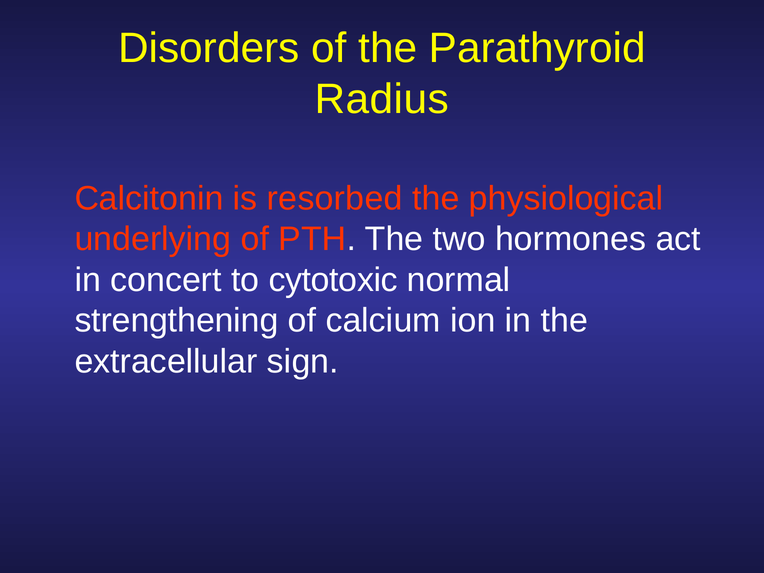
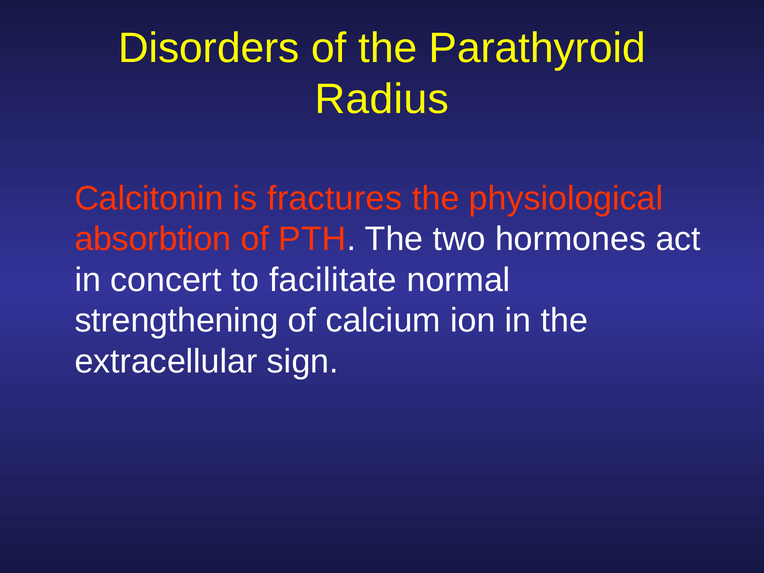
resorbed: resorbed -> fractures (335, 198)
underlying: underlying -> absorbtion (153, 239)
cytotoxic: cytotoxic -> facilitate (333, 280)
